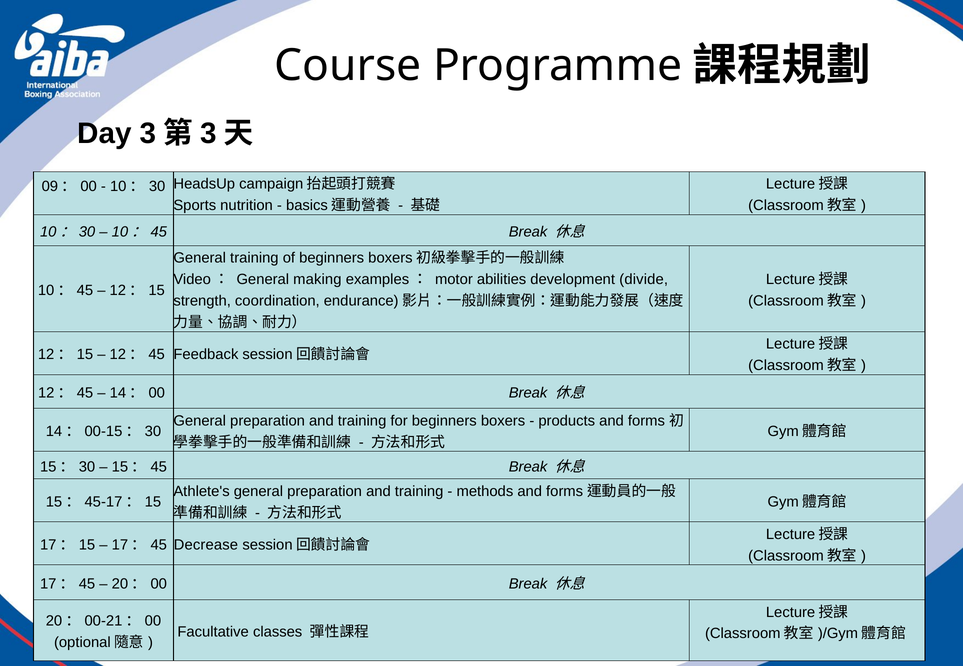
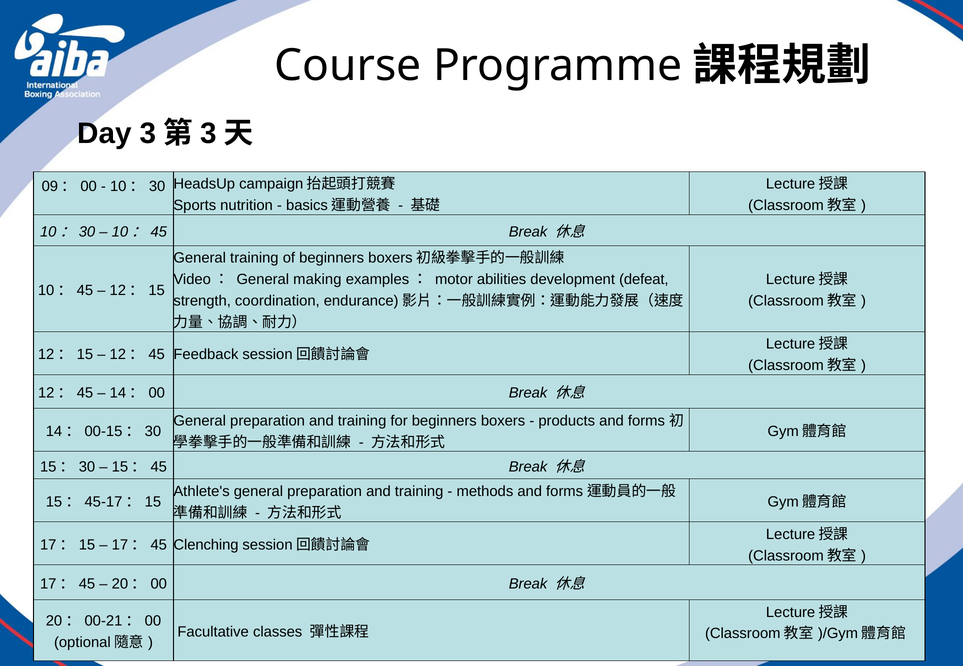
divide: divide -> defeat (644, 280)
Decrease: Decrease -> Clenching (206, 546)
